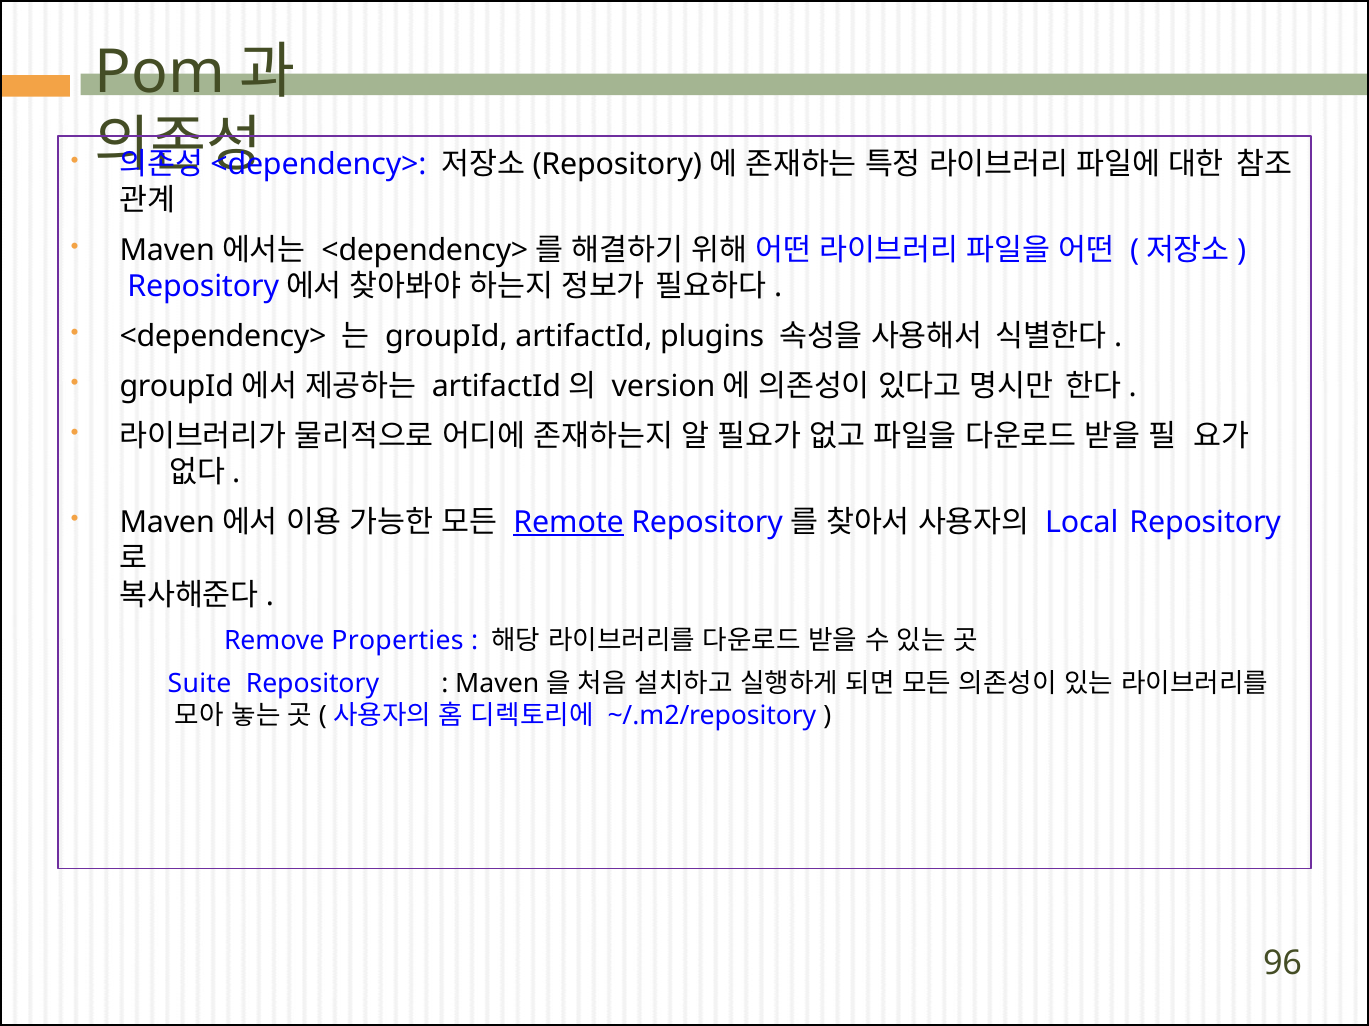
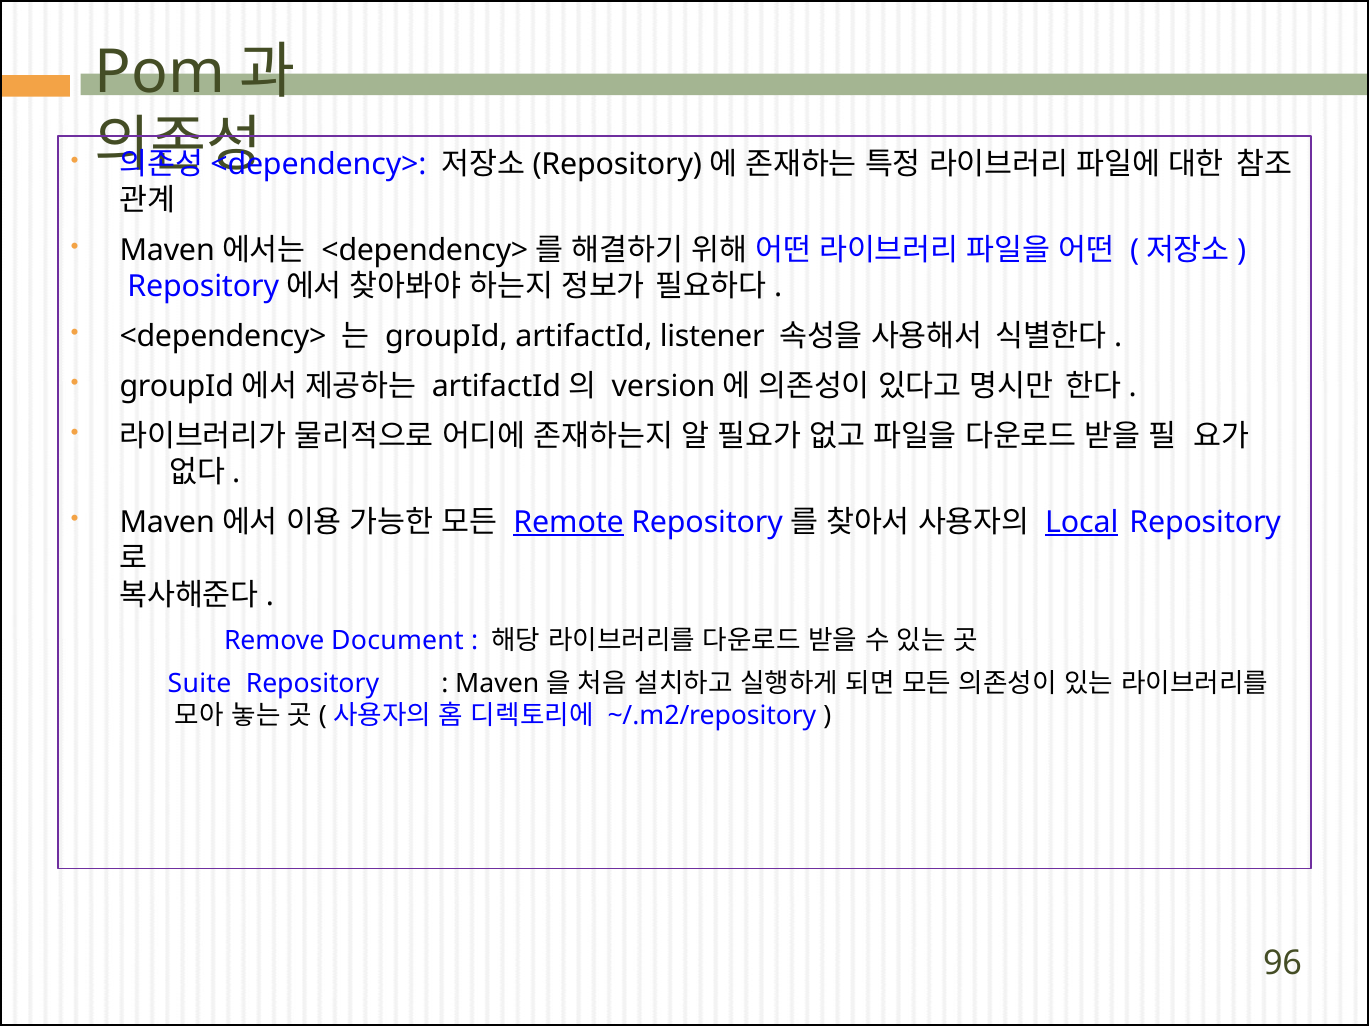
plugins: plugins -> listener (712, 337)
Local underline: none -> present (1082, 523)
Properties: Properties -> Document (398, 641)
